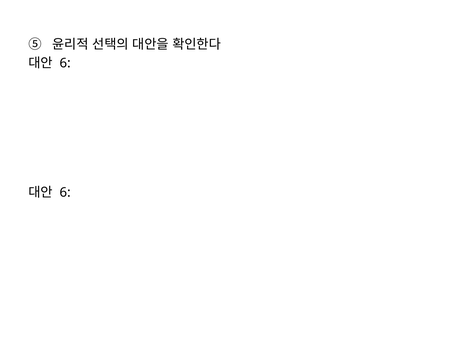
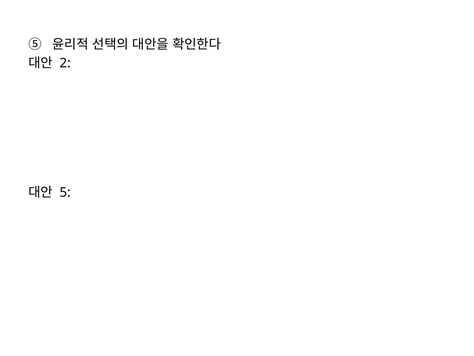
6: 6 -> 2 (65, 63)
6: 6 -> 5 (65, 192)
